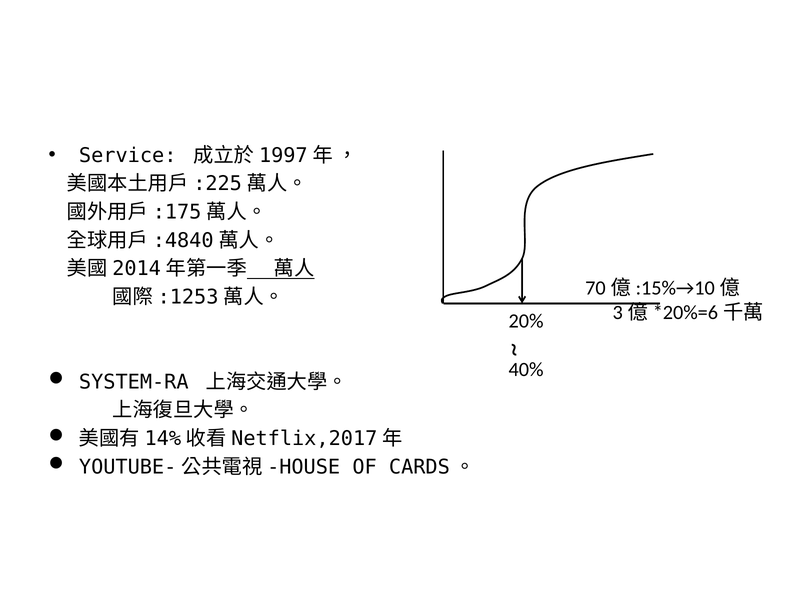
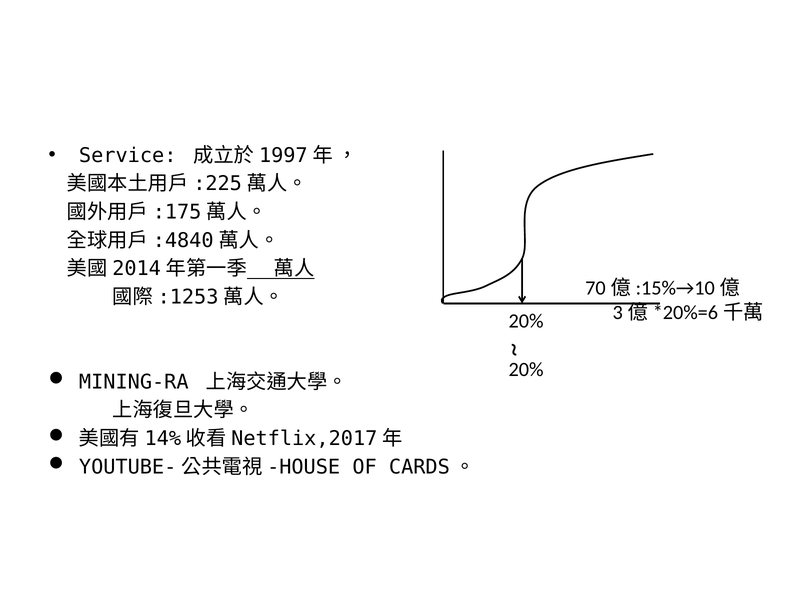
40%: 40% -> 20% (526, 370)
SYSTEM-RA: SYSTEM-RA -> MINING-RA (134, 382)
